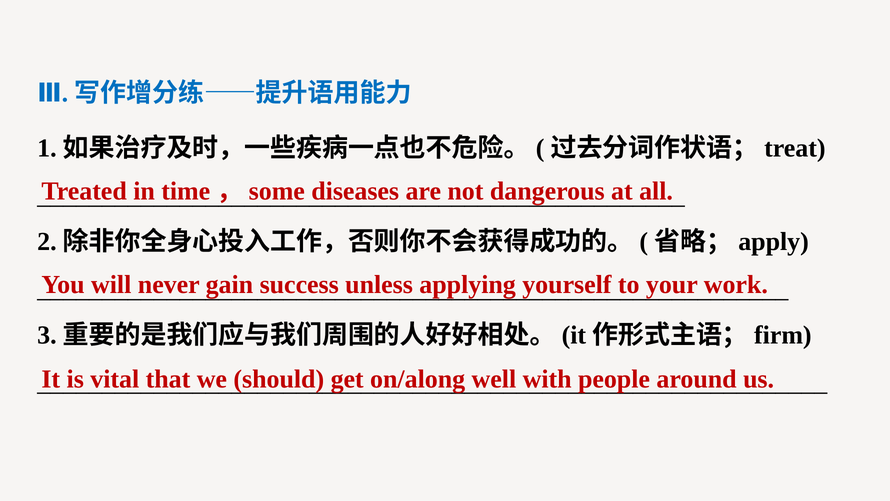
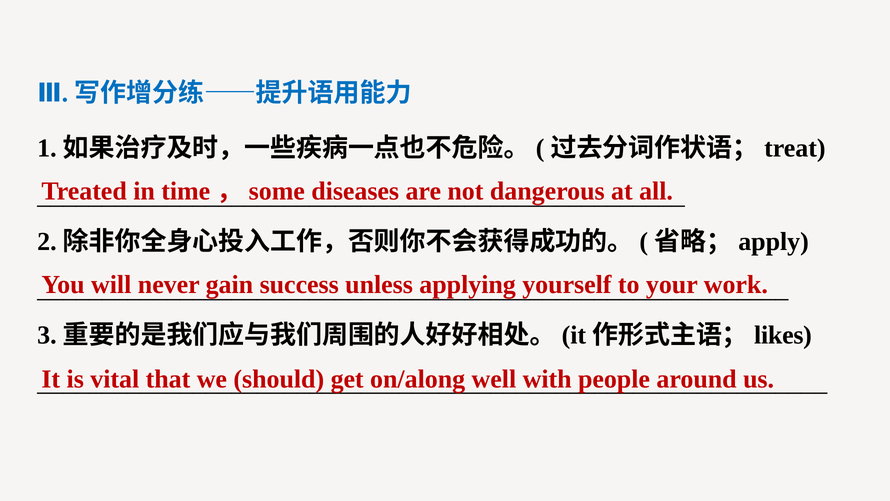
firm: firm -> likes (783, 335)
